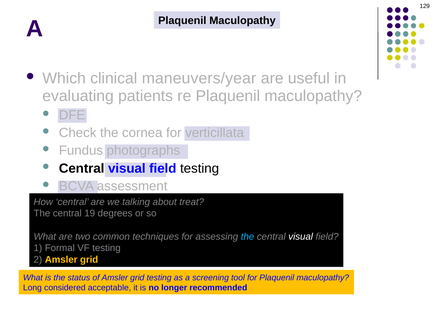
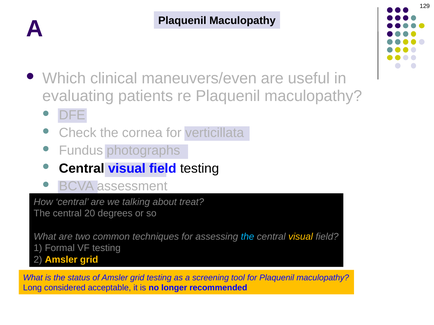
maneuvers/year: maneuvers/year -> maneuvers/even (199, 78)
19: 19 -> 20 (90, 214)
visual colour: white -> yellow (301, 237)
